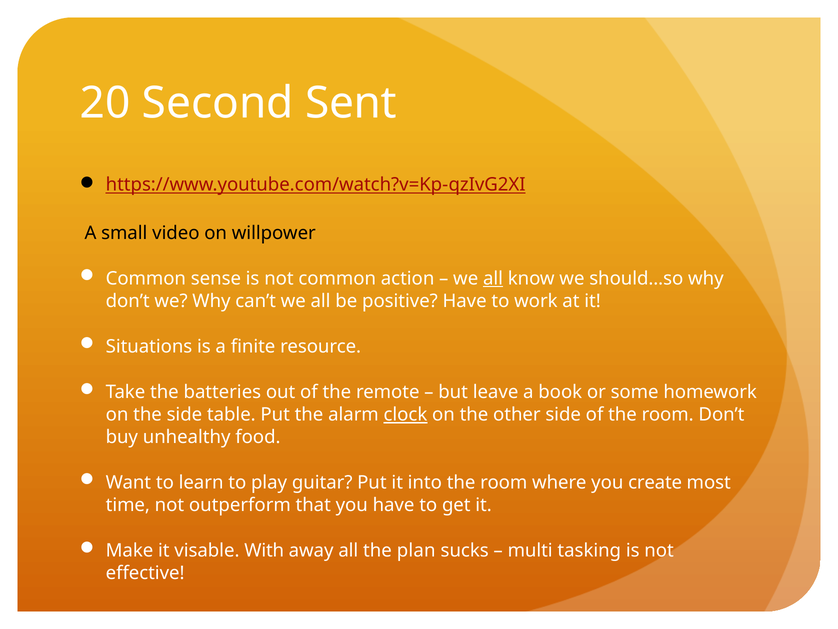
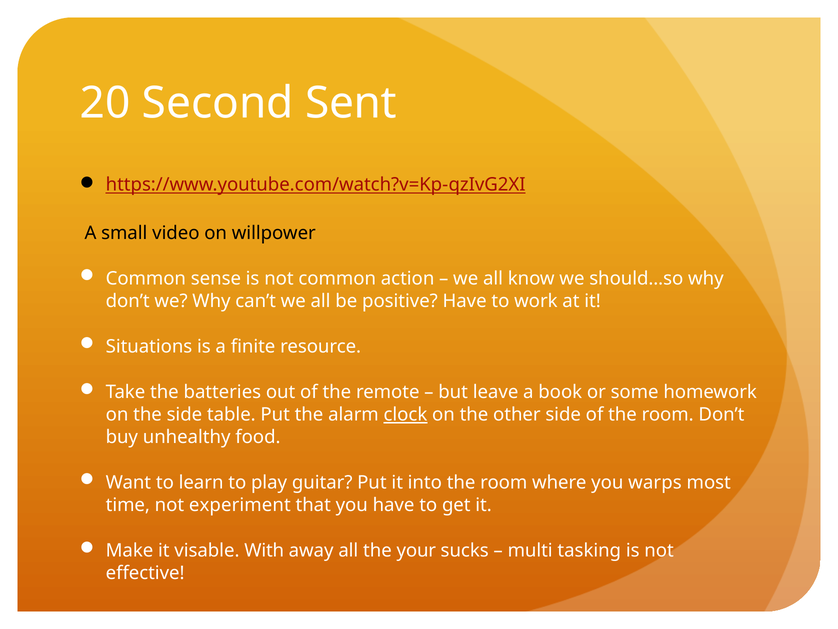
all underline: present -> none (493, 278)
create: create -> warps (655, 482)
outperform: outperform -> experiment (240, 505)
plan: plan -> your (416, 550)
